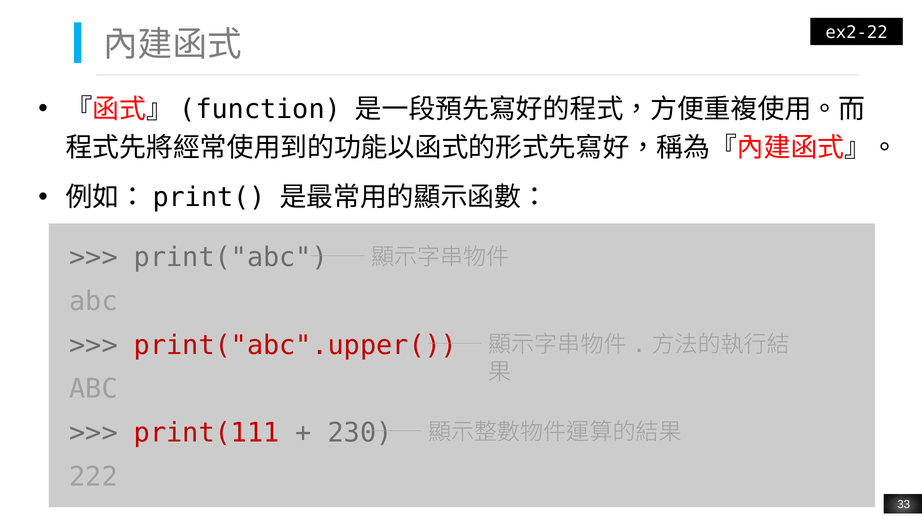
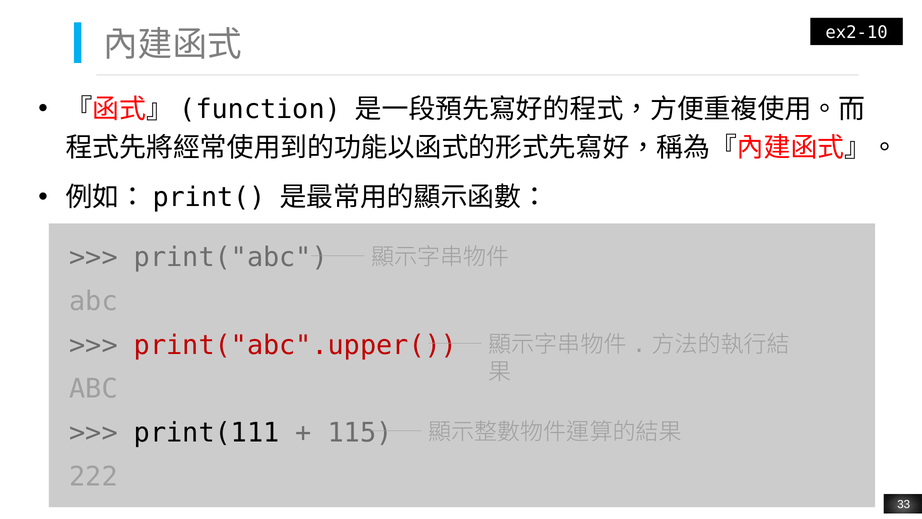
ex2-22: ex2-22 -> ex2-10 (857, 33)
print(111 colour: red -> black (207, 433)
230: 230 -> 115 (360, 433)
